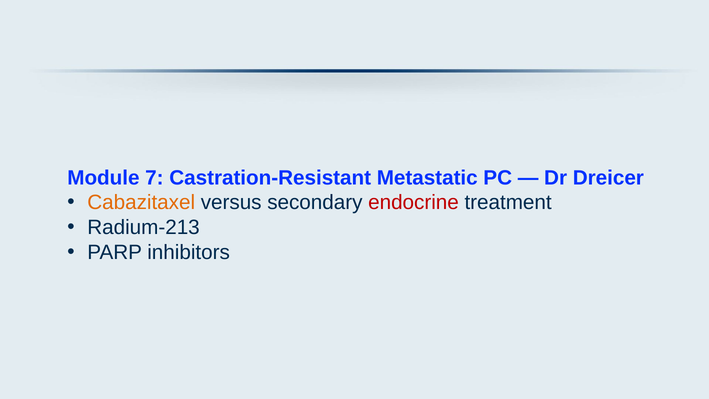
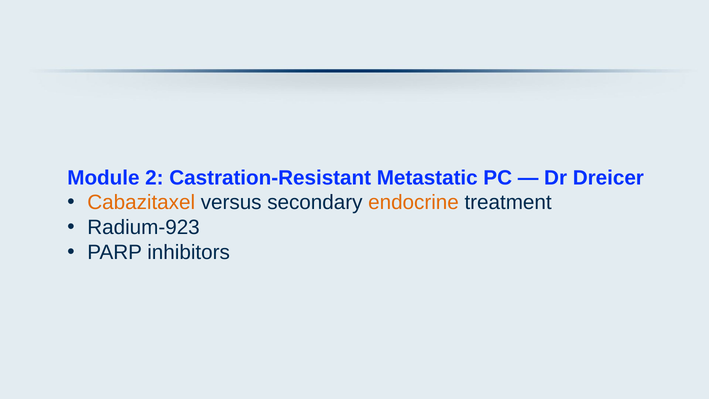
7: 7 -> 2 (154, 178)
endocrine colour: red -> orange (414, 203)
Radium-213: Radium-213 -> Radium-923 (144, 227)
